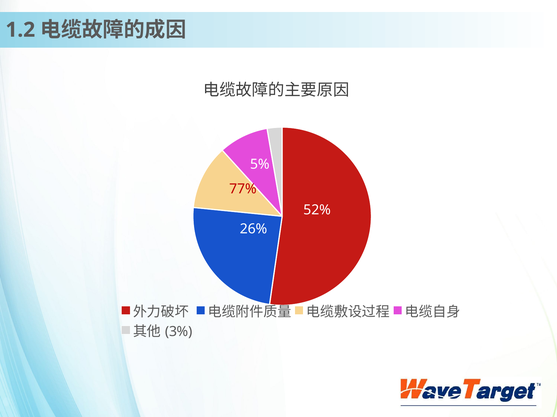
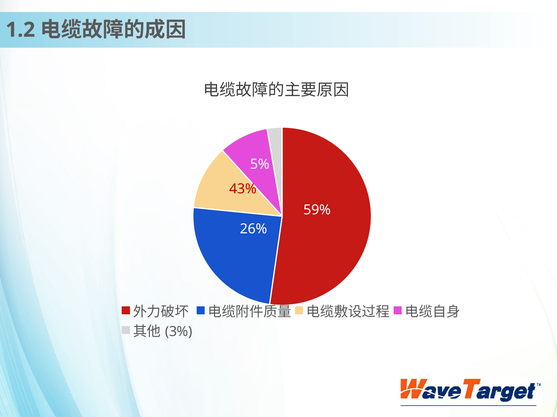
77%: 77% -> 43% (243, 189)
52%: 52% -> 59% (317, 210)
